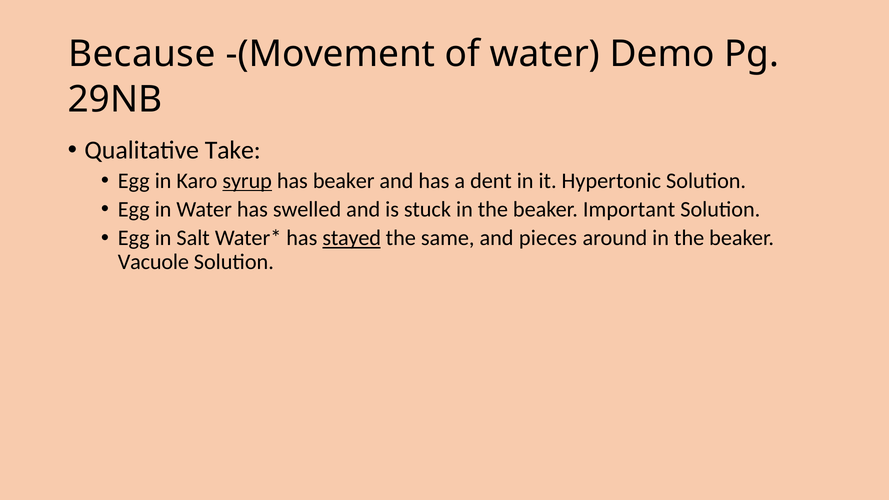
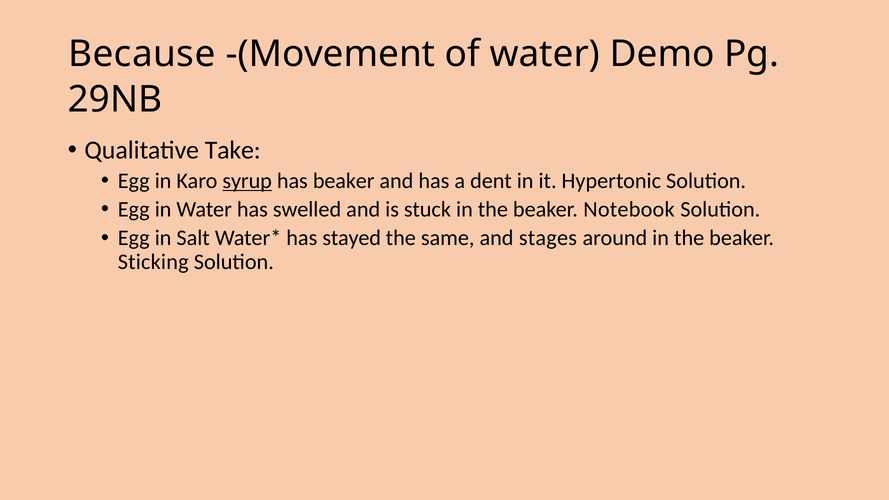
Important: Important -> Notebook (629, 210)
stayed underline: present -> none (352, 238)
pieces: pieces -> stages (548, 238)
Vacuole: Vacuole -> Sticking (153, 262)
